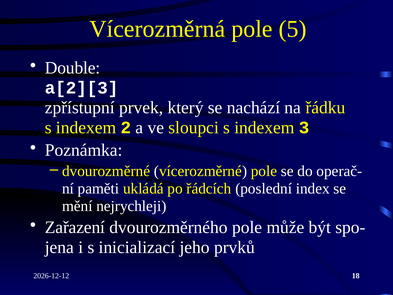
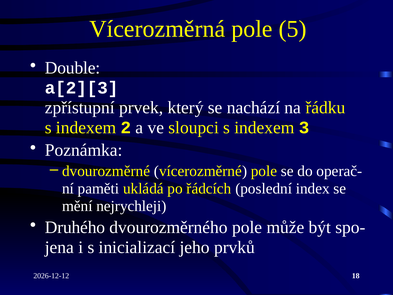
Zařazení: Zařazení -> Druhého (75, 227)
